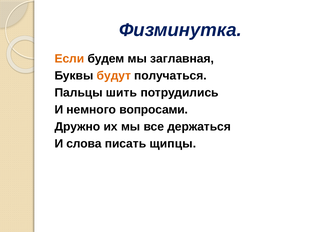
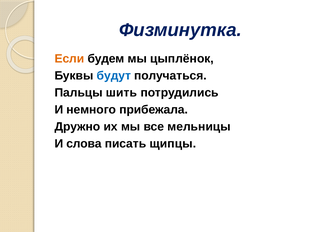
заглавная: заглавная -> цыплёнок (182, 59)
будут colour: orange -> blue (114, 76)
вопросами: вопросами -> прибежала (154, 110)
держаться: держаться -> мельницы (199, 127)
